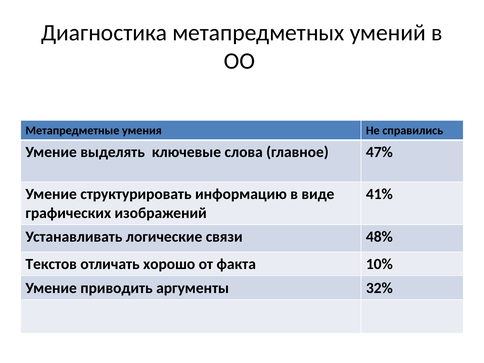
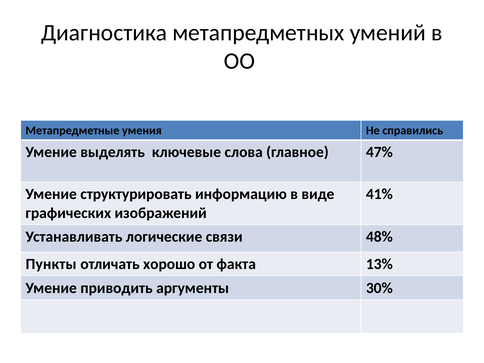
Текстов: Текстов -> Пункты (51, 264)
10%: 10% -> 13% (379, 264)
32%: 32% -> 30% (379, 288)
